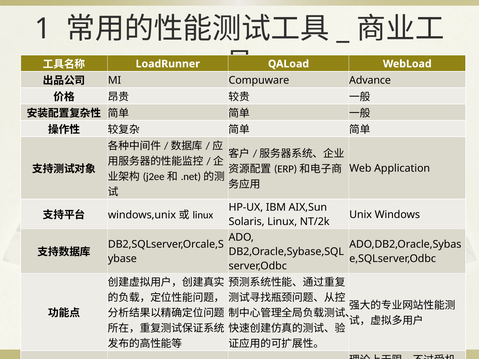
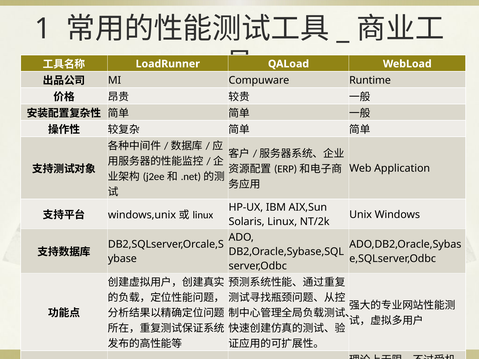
Advance: Advance -> Runtime (370, 80)
